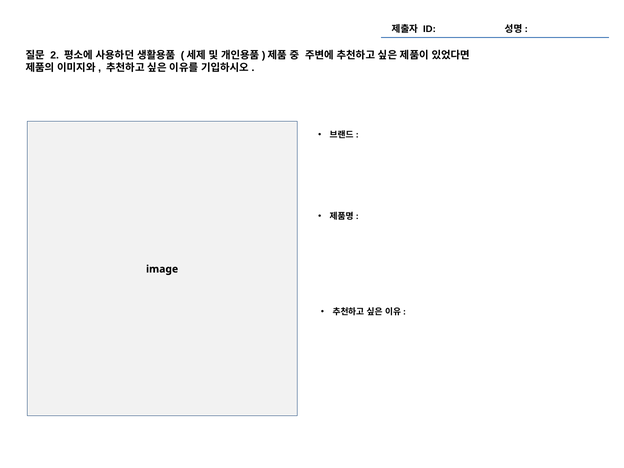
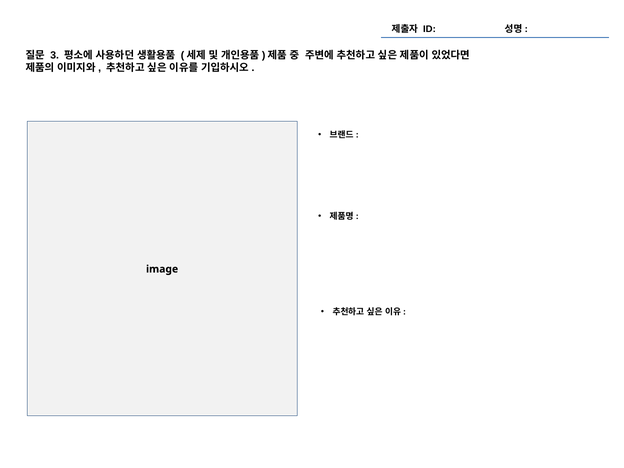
2: 2 -> 3 (55, 55)
